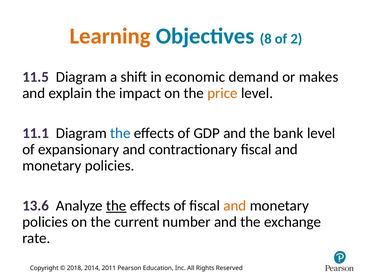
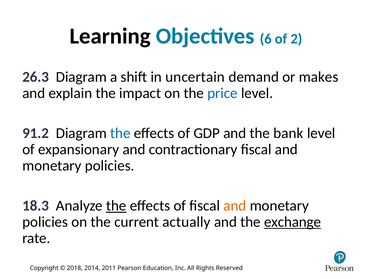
Learning colour: orange -> black (110, 36)
8: 8 -> 6 (266, 39)
11.5: 11.5 -> 26.3 (36, 77)
economic: economic -> uncertain (195, 77)
price colour: orange -> blue (222, 93)
11.1: 11.1 -> 91.2 (36, 133)
13.6: 13.6 -> 18.3 (36, 206)
number: number -> actually (186, 222)
exchange underline: none -> present (293, 222)
